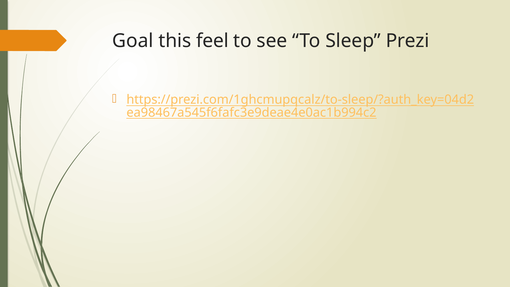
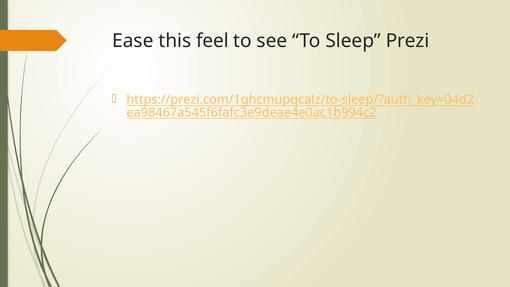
Goal: Goal -> Ease (133, 41)
